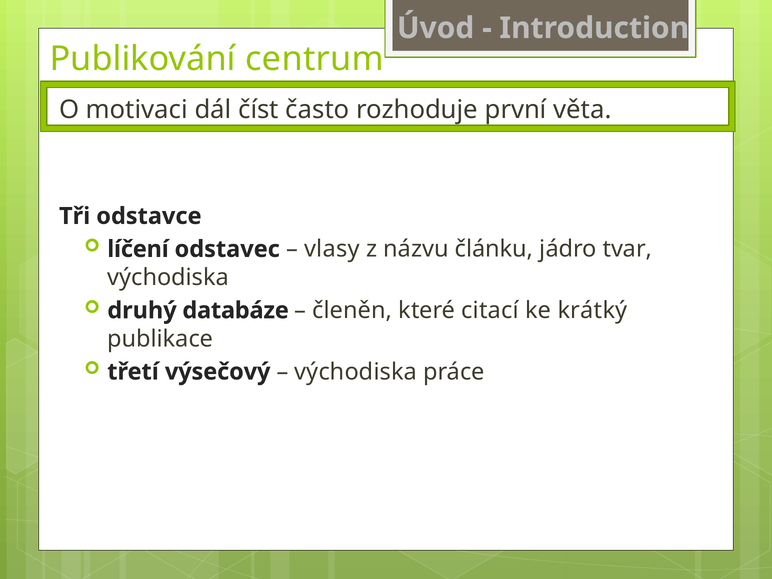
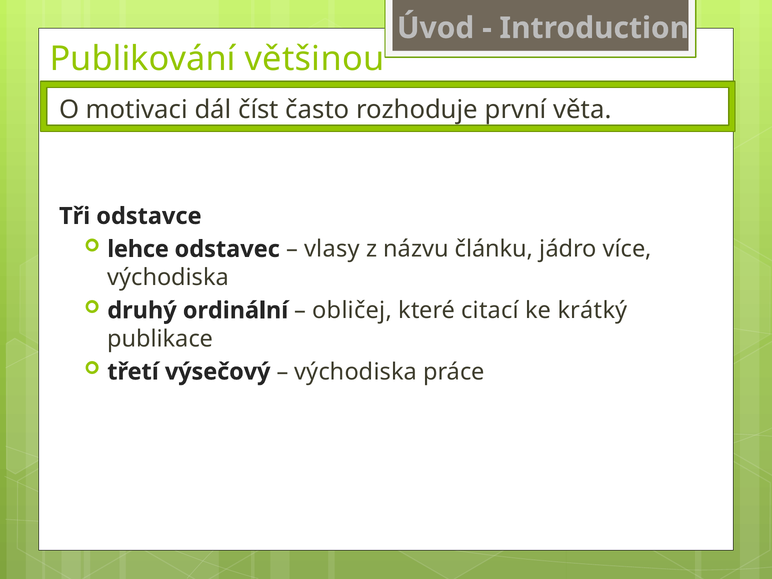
centrum: centrum -> většinou (315, 59)
líčení: líčení -> lehce (138, 249)
tvar: tvar -> více (627, 249)
databáze: databáze -> ordinální (236, 310)
členěn: členěn -> obličej (352, 310)
